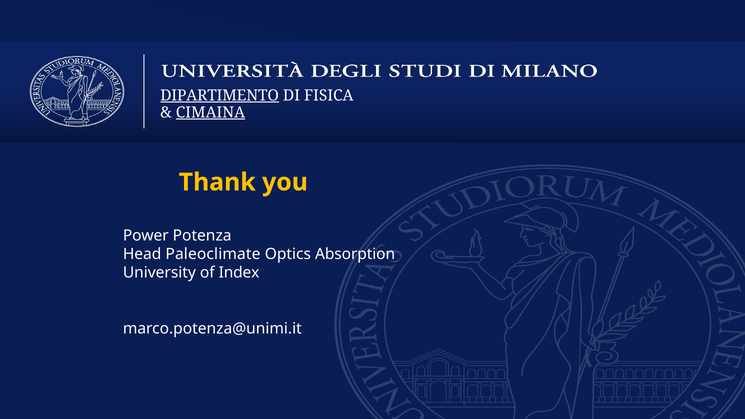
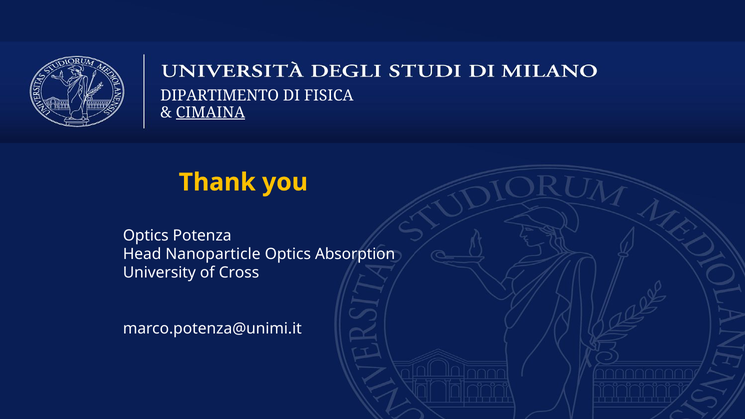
DIPARTIMENTO underline: present -> none (220, 95)
Power: Power -> Optics (146, 236)
Paleoclimate: Paleoclimate -> Nanoparticle (213, 254)
Index: Index -> Cross (239, 273)
